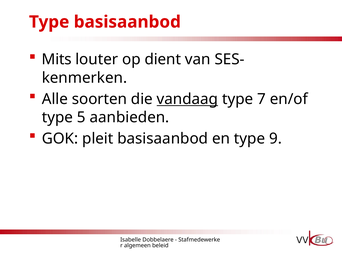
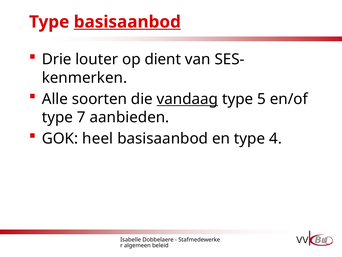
basisaanbod underline: none -> present (127, 22)
Mits: Mits -> Drie (57, 59)
7: 7 -> 5 (262, 99)
5: 5 -> 7 (81, 117)
pleit: pleit -> heel (98, 138)
9: 9 -> 4 (275, 138)
